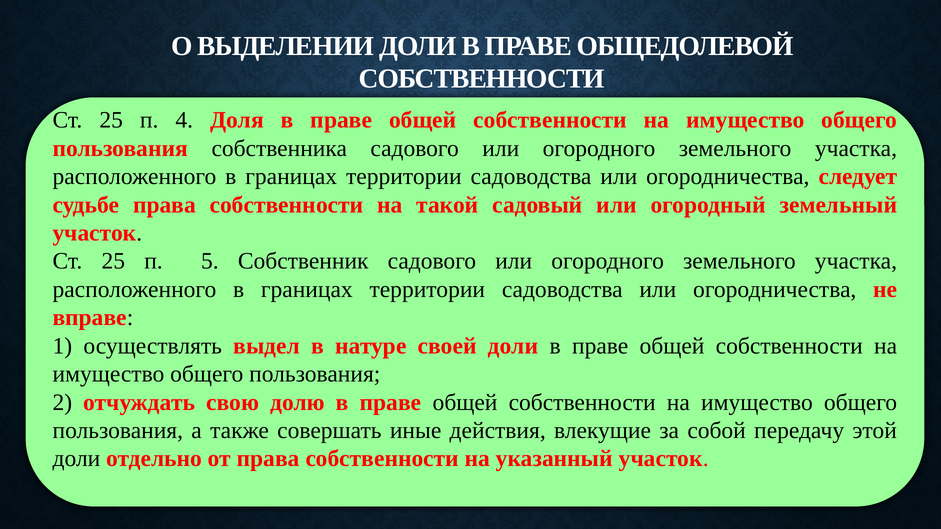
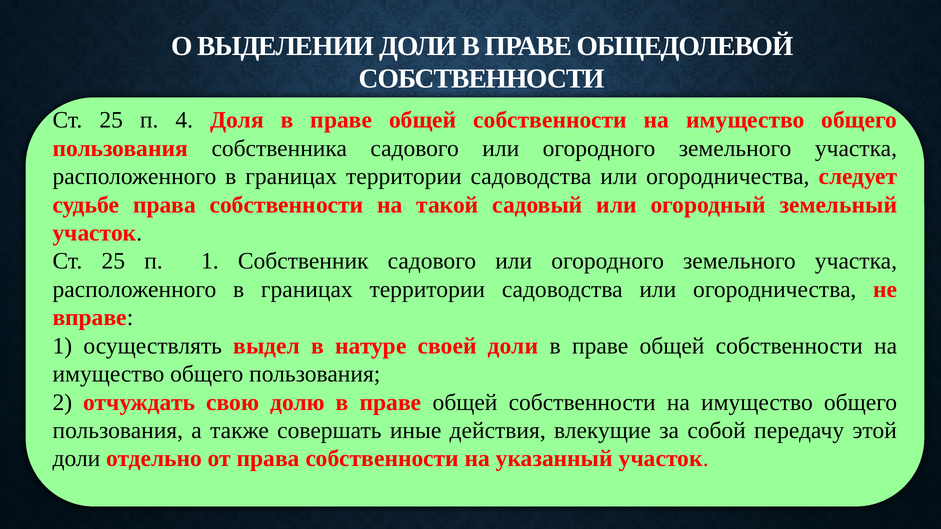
п 5: 5 -> 1 (210, 261)
